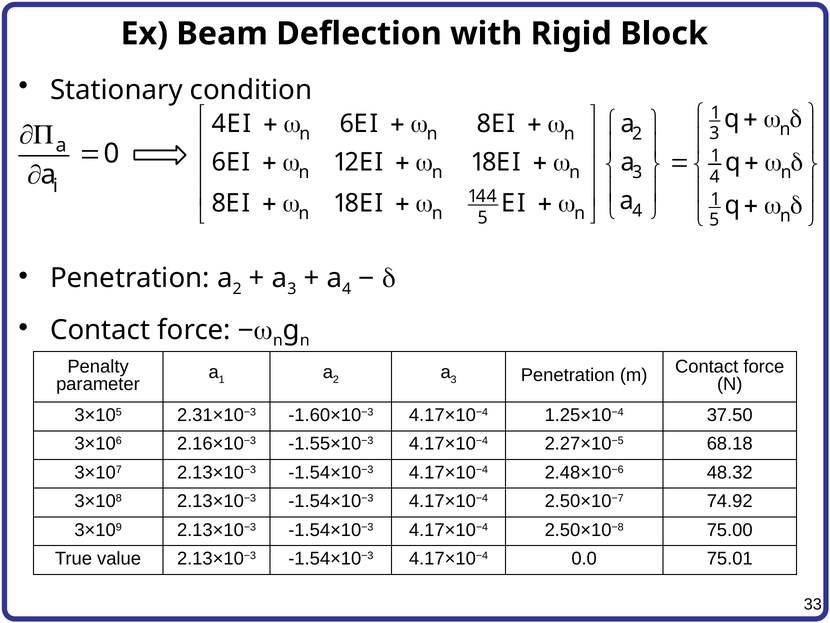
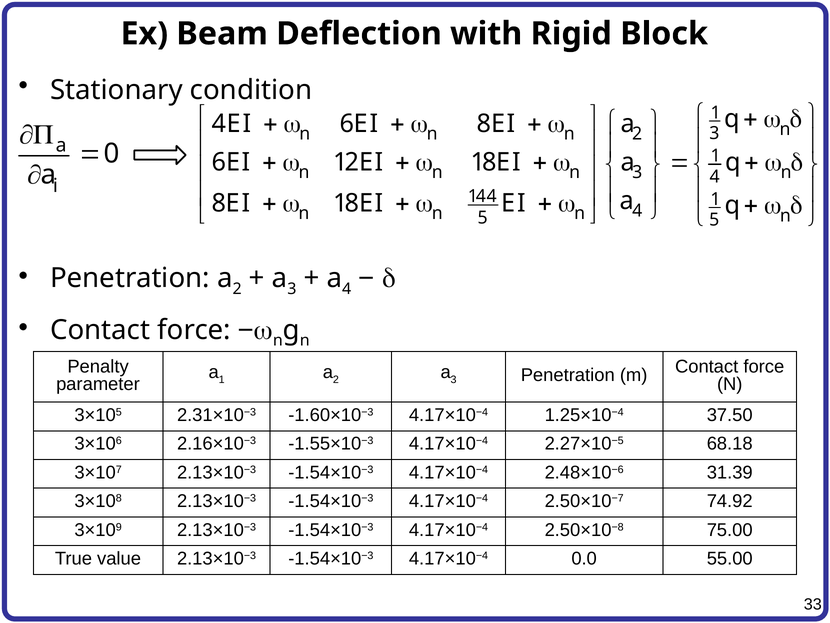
48.32: 48.32 -> 31.39 (730, 472)
75.01: 75.01 -> 55.00 (730, 558)
